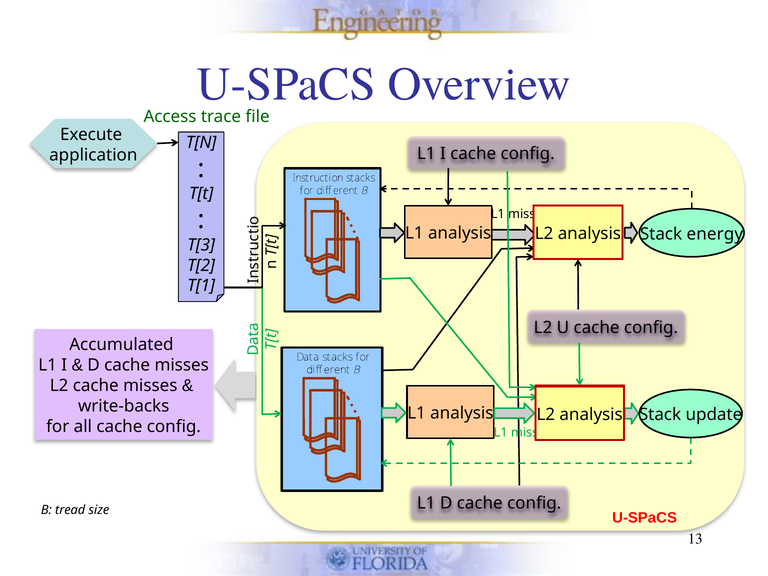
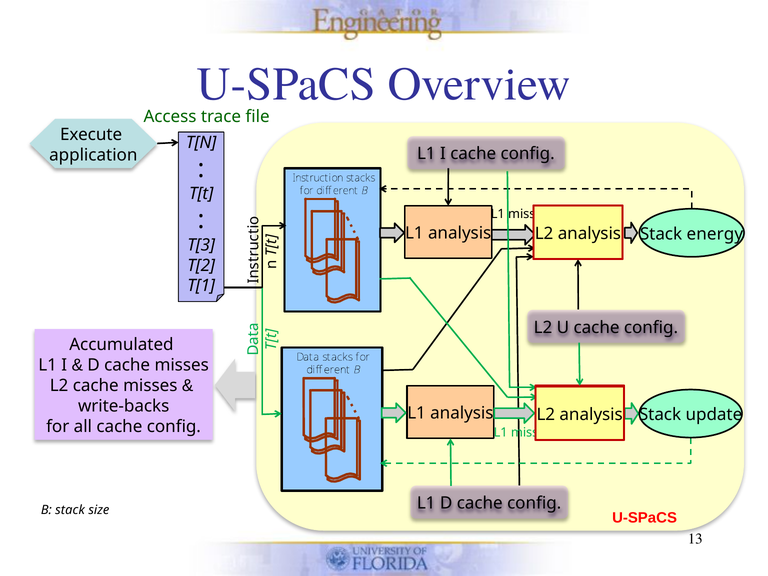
tread: tread -> stack (70, 510)
